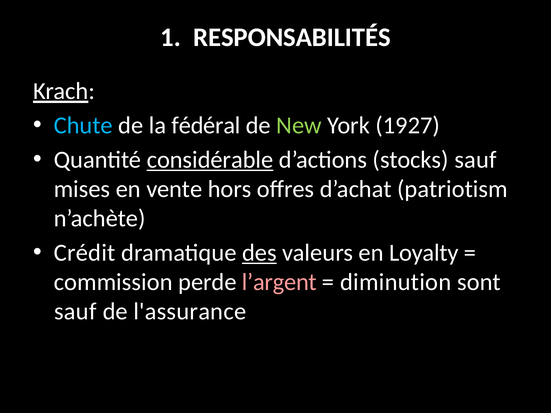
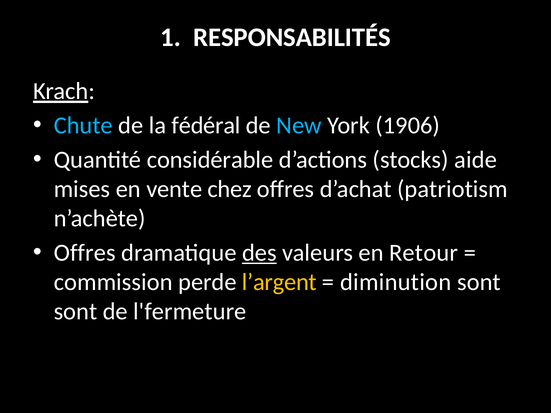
New colour: light green -> light blue (299, 126)
1927: 1927 -> 1906 (408, 126)
considérable underline: present -> none (210, 160)
stocks sauf: sauf -> aide (476, 160)
hors: hors -> chez (230, 189)
Crédit: Crédit -> Offres (85, 253)
Loyalty: Loyalty -> Retour (424, 253)
l’argent colour: pink -> yellow (279, 282)
sauf: sauf -> sont (75, 312)
l'assurance: l'assurance -> l'fermeture (190, 312)
